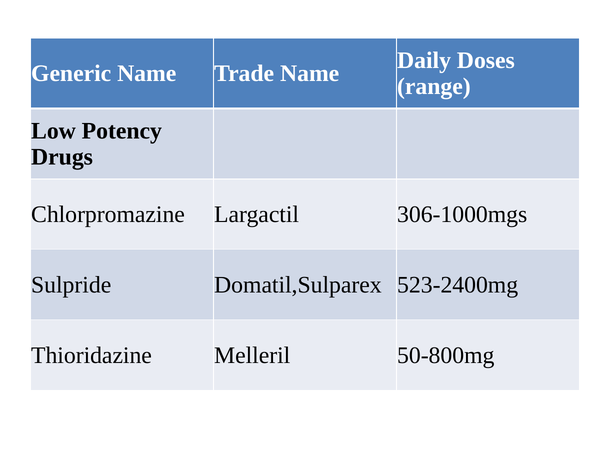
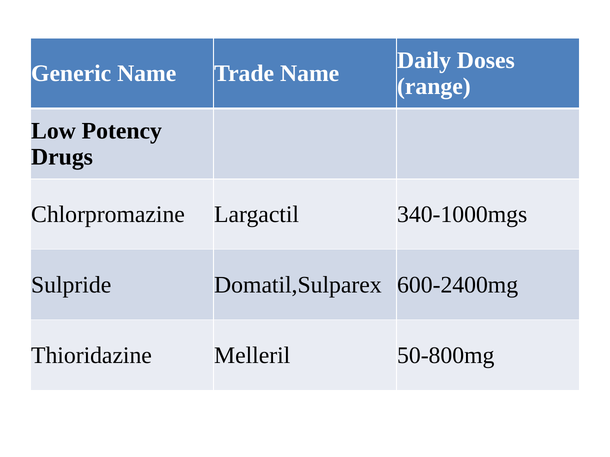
306-1000mgs: 306-1000mgs -> 340-1000mgs (462, 215)
523-2400mg: 523-2400mg -> 600-2400mg (458, 285)
